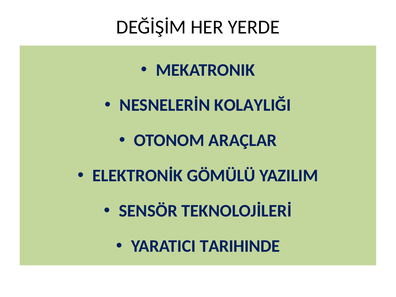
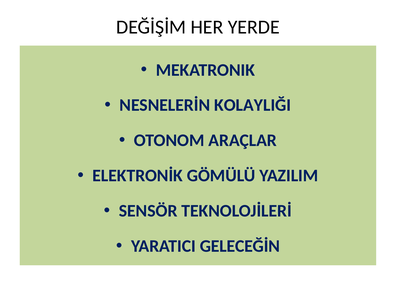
TARIHINDE: TARIHINDE -> GELECEĞİN (240, 246)
